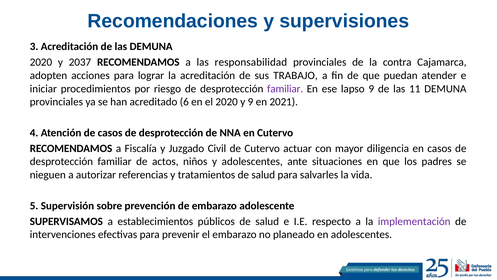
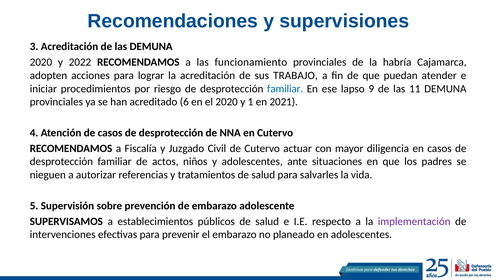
2037: 2037 -> 2022 (80, 62)
responsabilidad: responsabilidad -> funcionamiento (251, 62)
contra: contra -> habría (397, 62)
familiar colour: purple -> blue (285, 89)
y 9: 9 -> 1 (250, 102)
